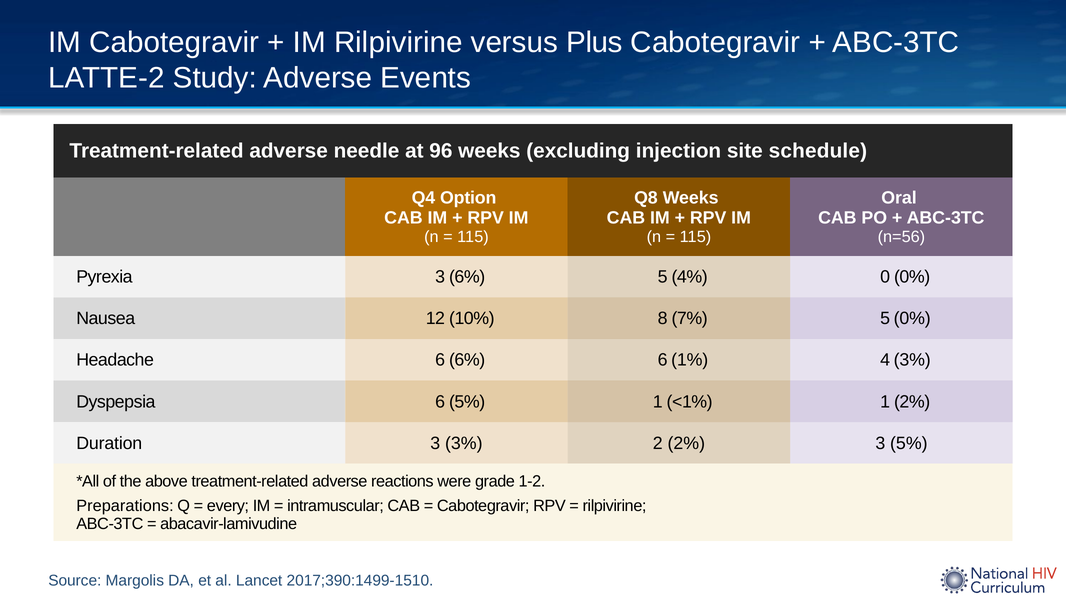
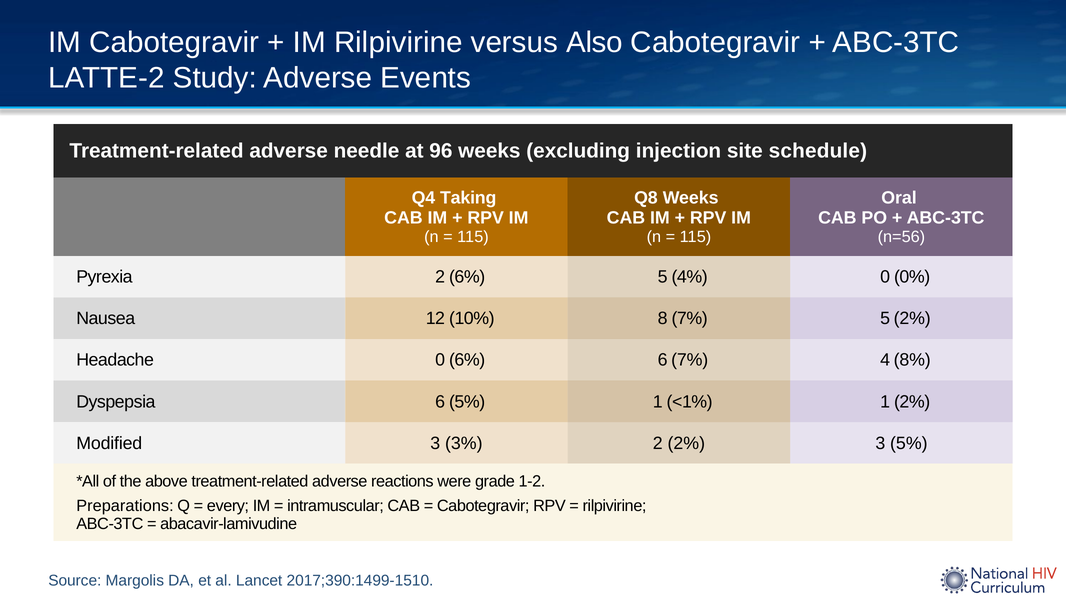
Plus: Plus -> Also (594, 42)
Option: Option -> Taking (468, 198)
Pyrexia 3: 3 -> 2 (440, 277)
5 0%: 0% -> 2% (912, 318)
Headache 6: 6 -> 0 (440, 360)
6 1%: 1% -> 7% (690, 360)
4 3%: 3% -> 8% (912, 360)
Duration: Duration -> Modified (109, 443)
